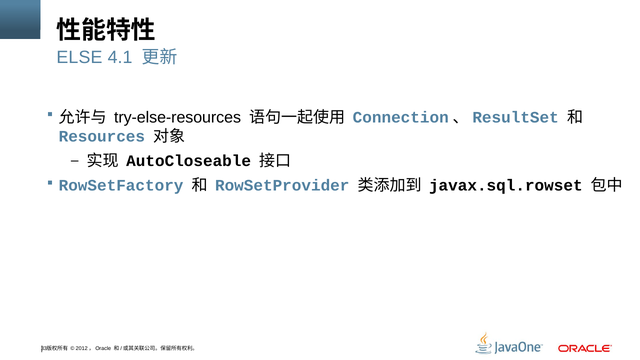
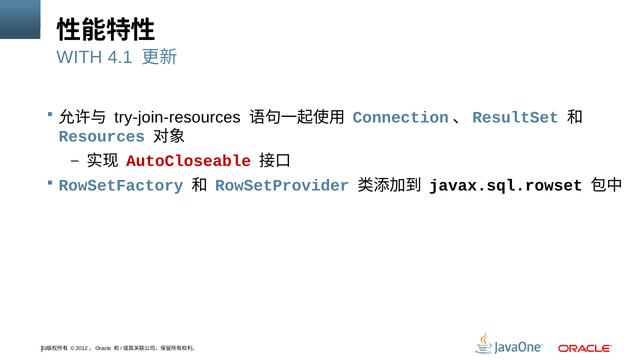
ELSE: ELSE -> WITH (79, 57)
try-else-resources: try-else-resources -> try-join-resources (177, 117)
AutoCloseable colour: black -> red (189, 161)
